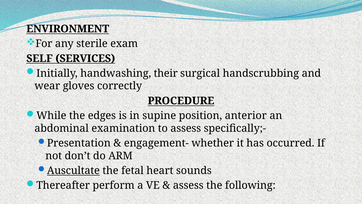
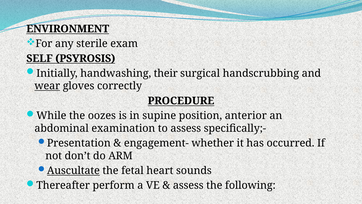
SERVICES: SERVICES -> PSYROSIS (85, 58)
wear underline: none -> present (47, 86)
edges: edges -> oozes (102, 115)
